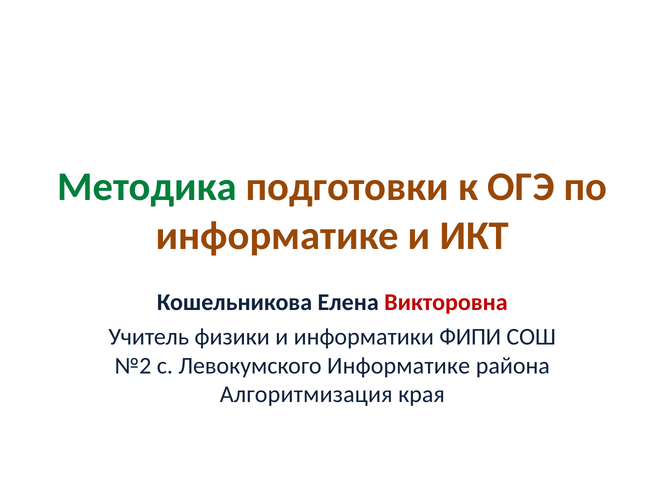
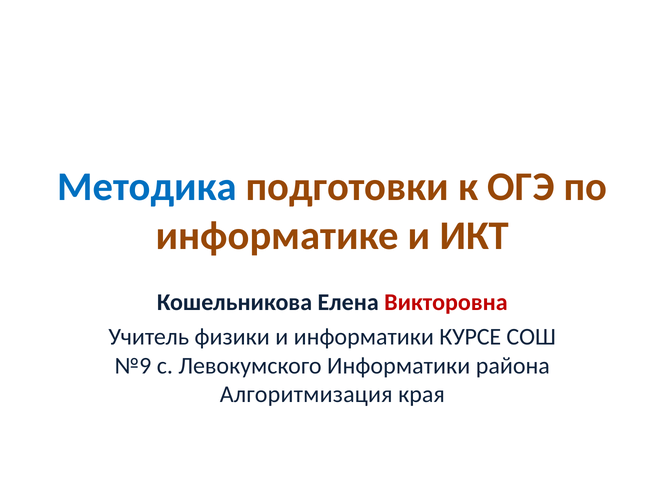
Методика colour: green -> blue (147, 187)
ФИПИ: ФИПИ -> КУРСЕ (470, 337)
№2: №2 -> №9 (133, 366)
Левокумского Информатике: Информатике -> Информатики (399, 366)
